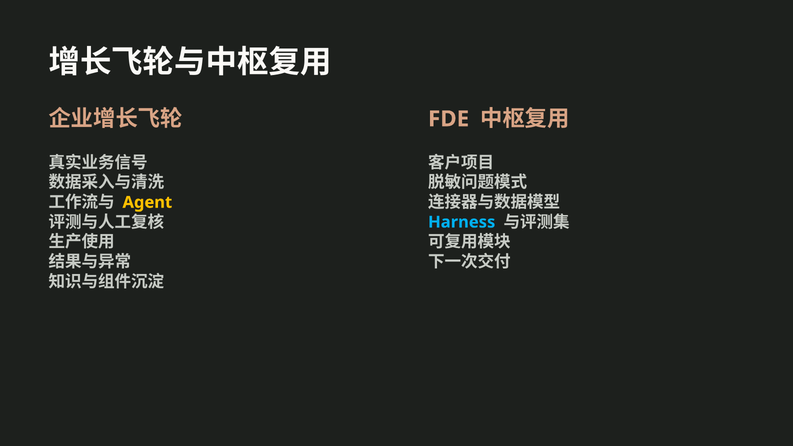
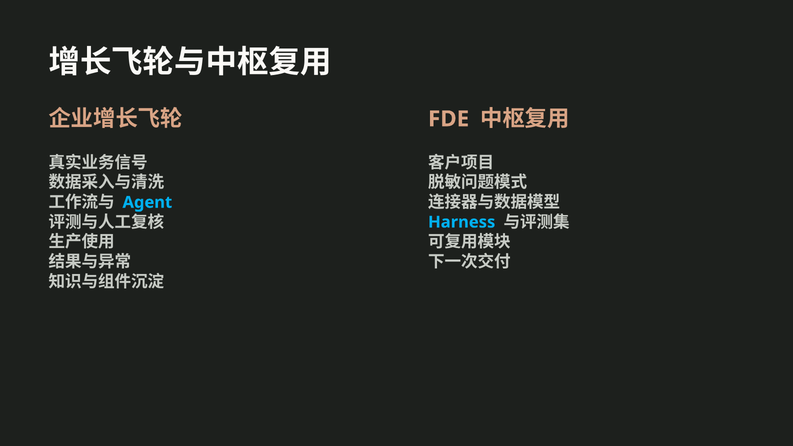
Agent colour: yellow -> light blue (147, 202)
